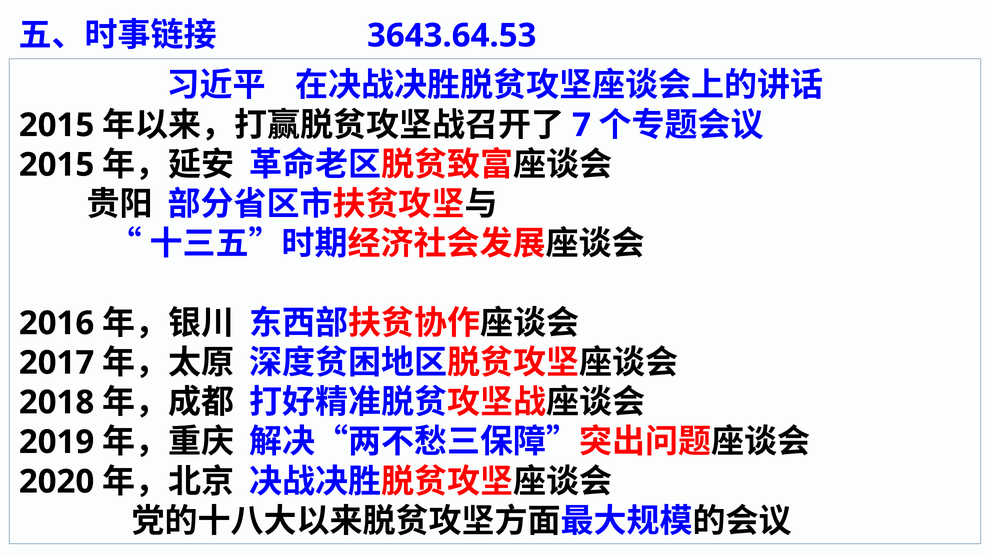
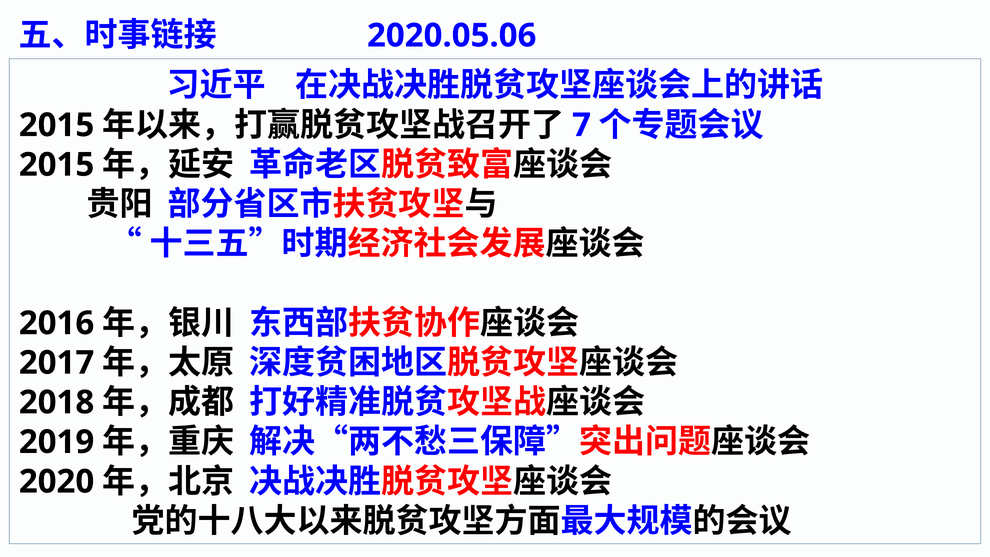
3643.64.53: 3643.64.53 -> 2020.05.06 (452, 36)
